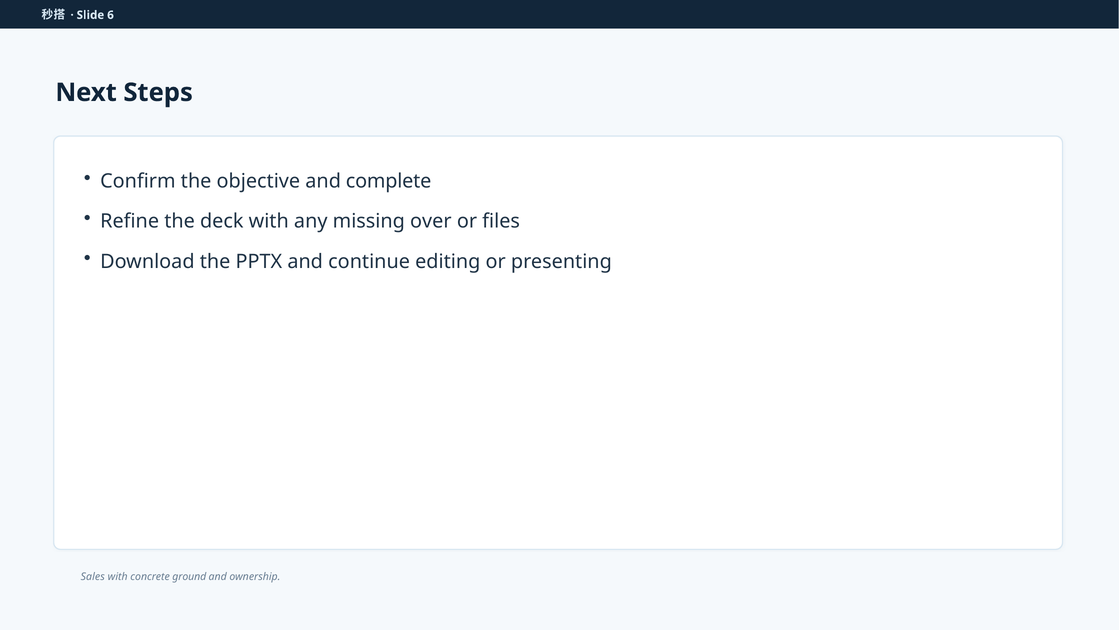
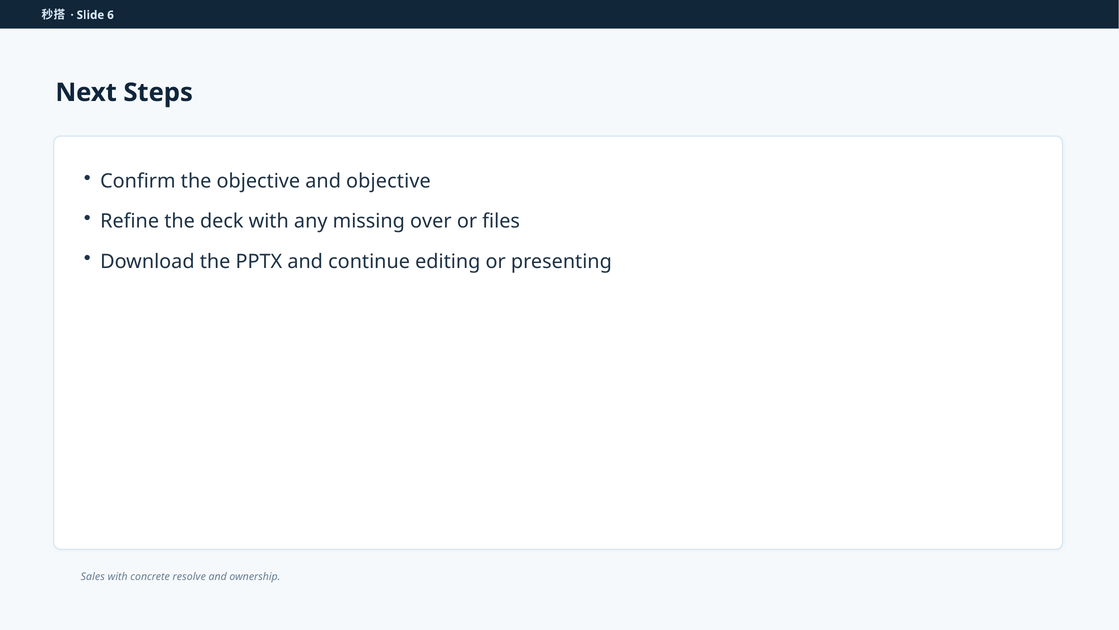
and complete: complete -> objective (388, 181)
ground: ground -> resolve (189, 576)
